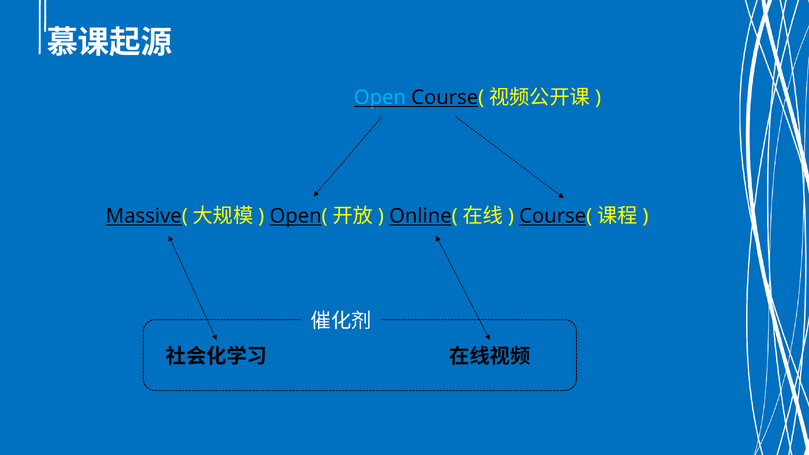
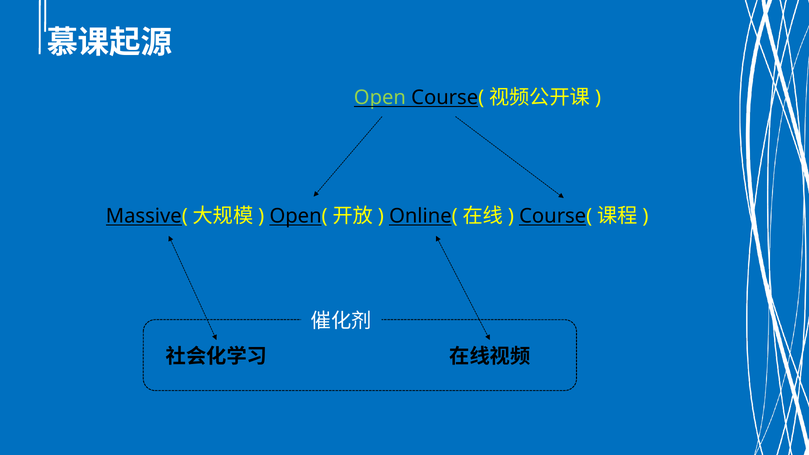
Open colour: light blue -> light green (380, 98)
